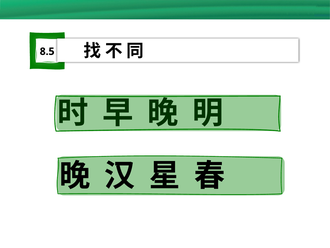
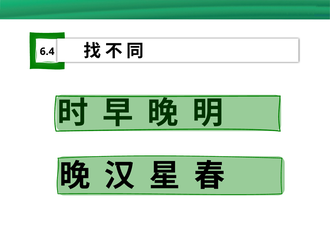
8.5: 8.5 -> 6.4 (47, 51)
